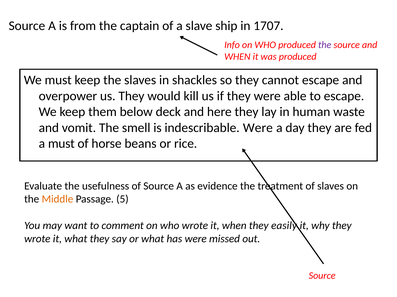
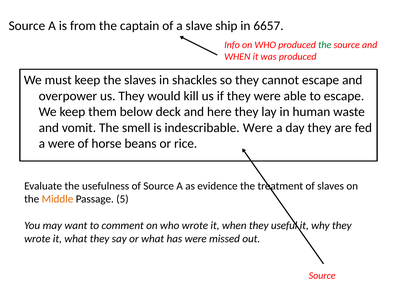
1707: 1707 -> 6657 (268, 26)
the colour: purple -> green (325, 45)
a must: must -> were (61, 144)
easily: easily -> useful (284, 226)
